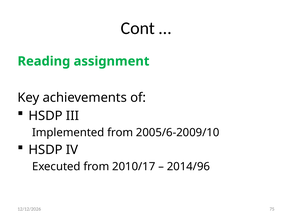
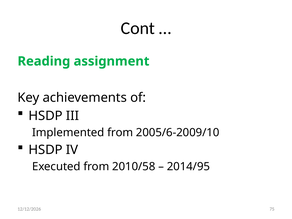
2010/17: 2010/17 -> 2010/58 (134, 167)
2014/96: 2014/96 -> 2014/95 (188, 167)
